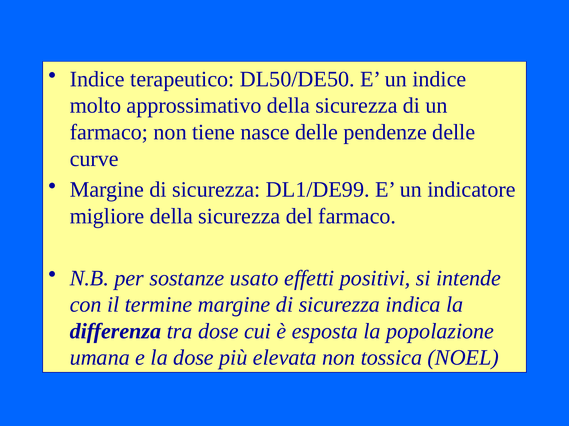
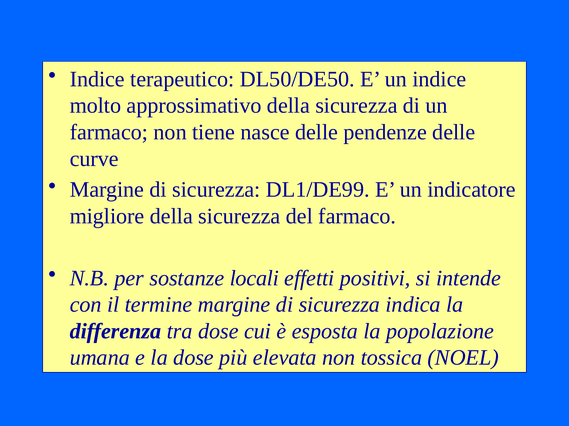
usato: usato -> locali (254, 279)
